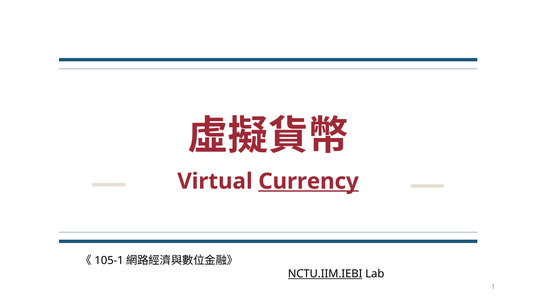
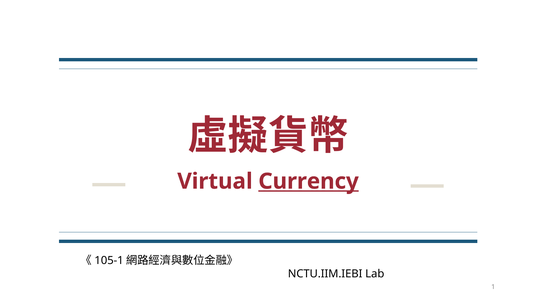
NCTU.IIM.IEBI underline: present -> none (325, 274)
